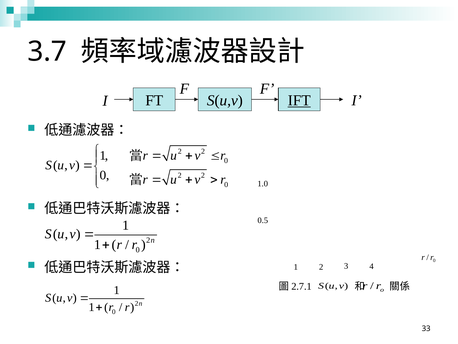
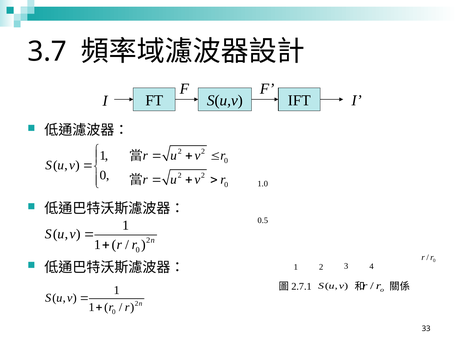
IFT underline: present -> none (299, 100)
